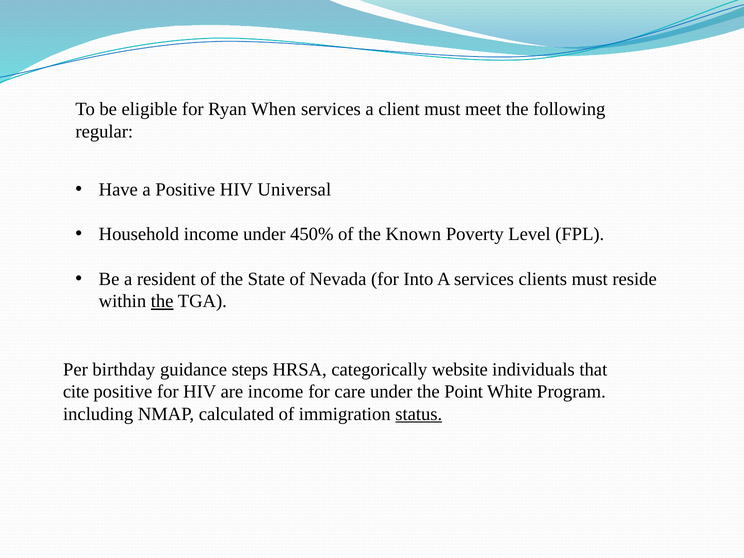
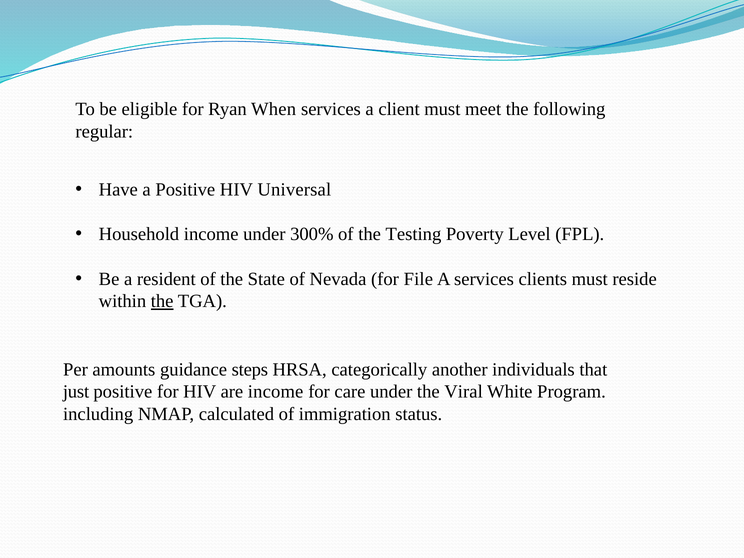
450%: 450% -> 300% (312, 234)
Known: Known -> Testing (413, 234)
Into: Into -> File (418, 279)
birthday: birthday -> amounts (124, 369)
website: website -> another (460, 369)
cite: cite -> just (76, 392)
Point: Point -> Viral (464, 392)
status underline: present -> none (419, 414)
